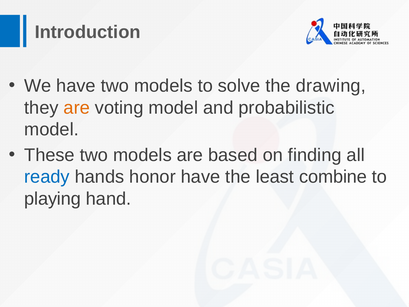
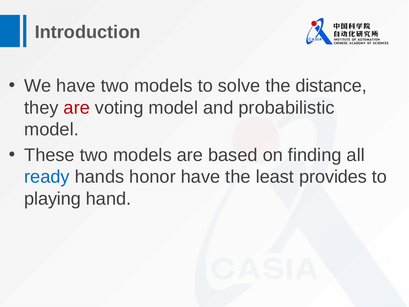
drawing: drawing -> distance (331, 86)
are colour: orange -> red (77, 108)
combine: combine -> provides (333, 177)
